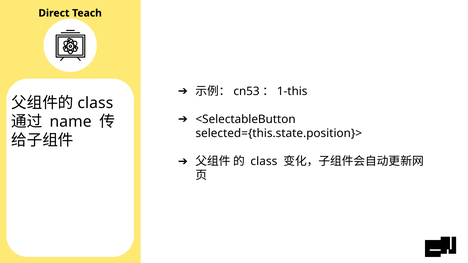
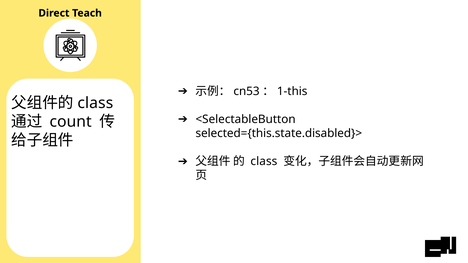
name: name -> count (71, 122)
selected={this.state.position}>: selected={this.state.position}> -> selected={this.state.disabled}> (279, 133)
